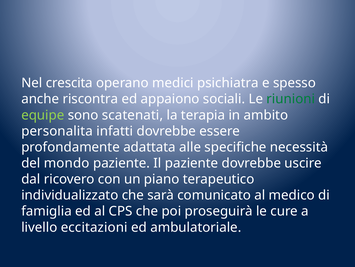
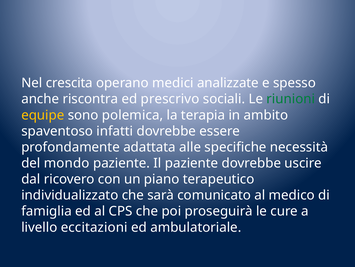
psichiatra: psichiatra -> analizzate (228, 83)
appaiono: appaiono -> prescrivo (170, 99)
equipe colour: light green -> yellow (43, 115)
scatenati: scatenati -> polemica (133, 115)
personalita: personalita -> spaventoso (57, 131)
